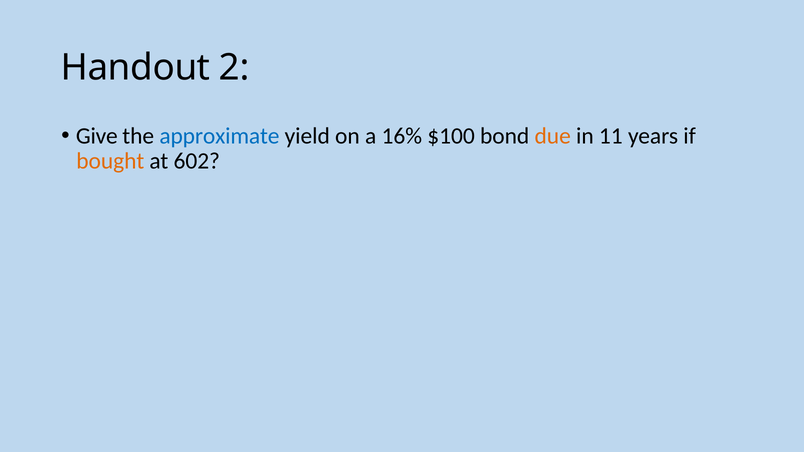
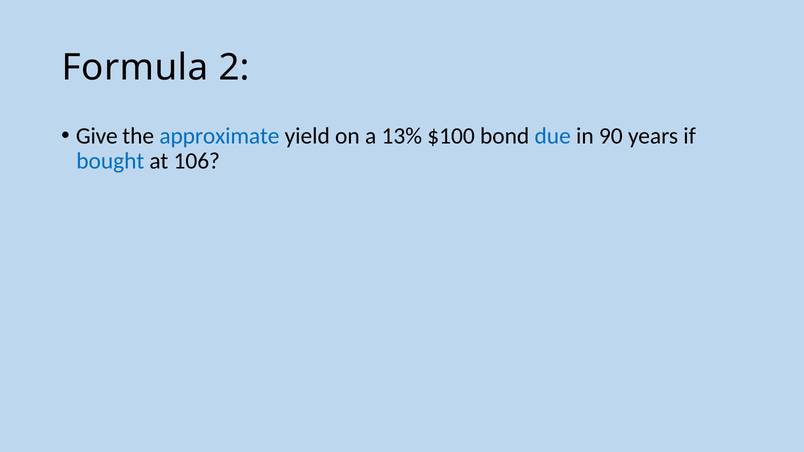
Handout: Handout -> Formula (135, 68)
16%: 16% -> 13% (402, 136)
due colour: orange -> blue (553, 136)
11: 11 -> 90 (611, 136)
bought colour: orange -> blue (110, 161)
602: 602 -> 106 (197, 161)
